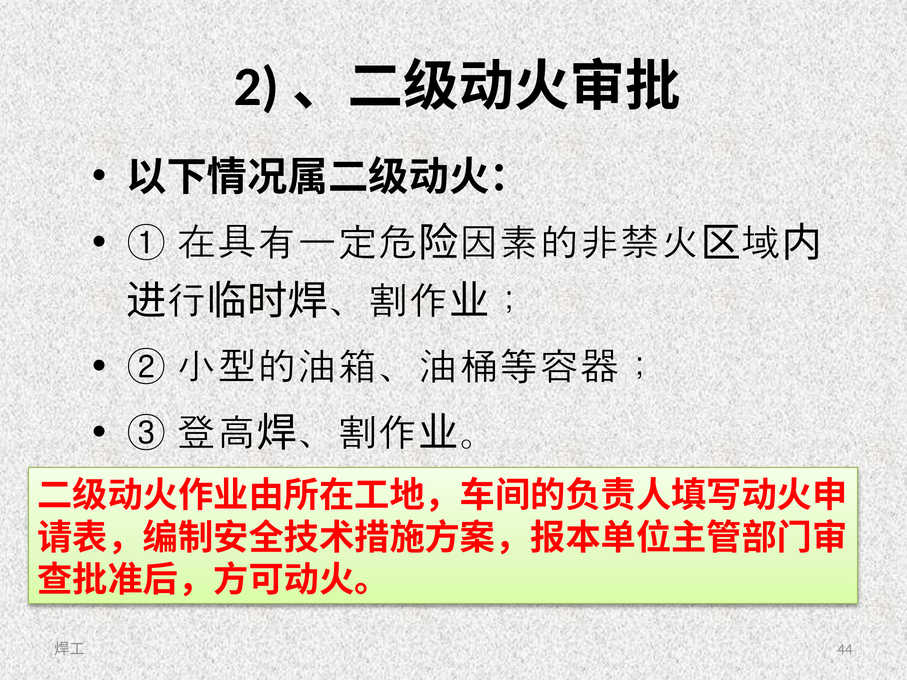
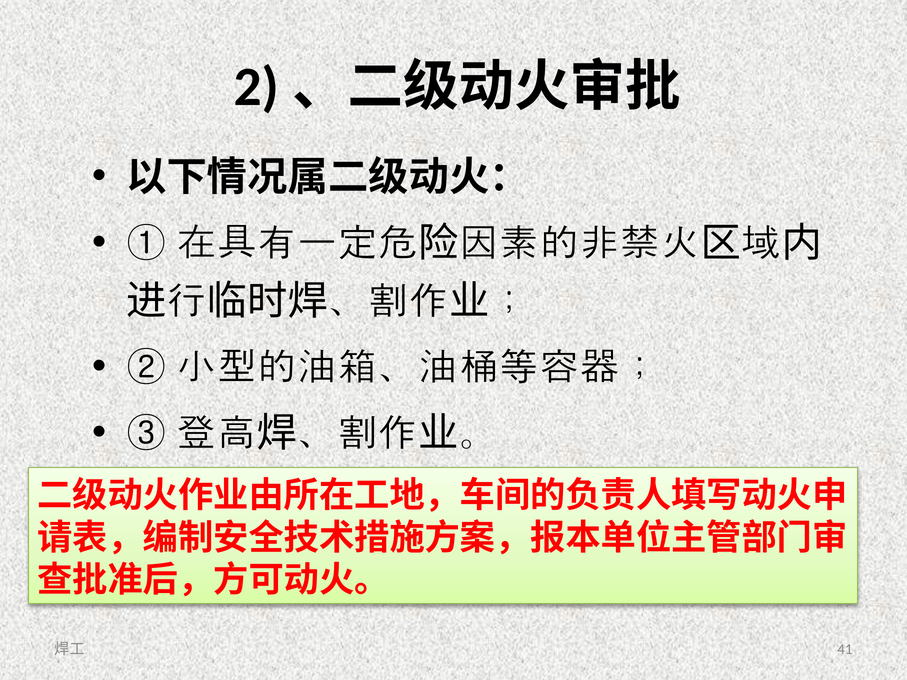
44: 44 -> 41 (845, 649)
